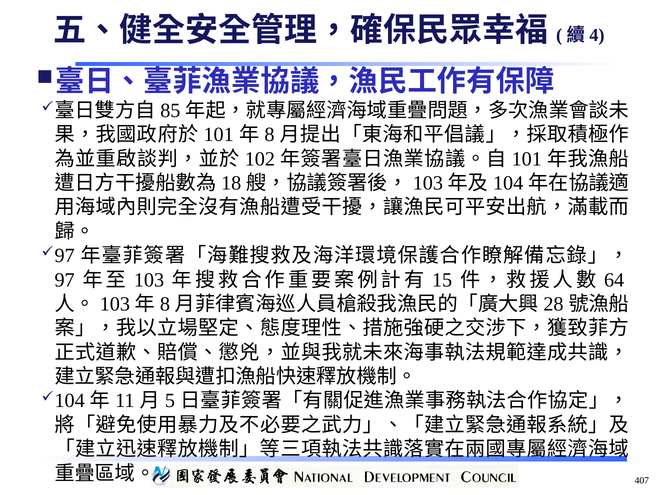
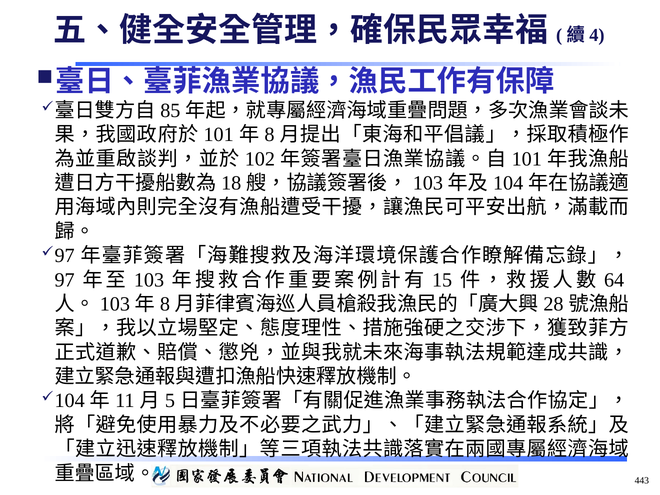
407: 407 -> 443 (642, 481)
